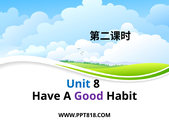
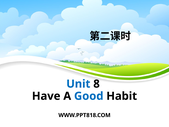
Good colour: purple -> blue (89, 96)
